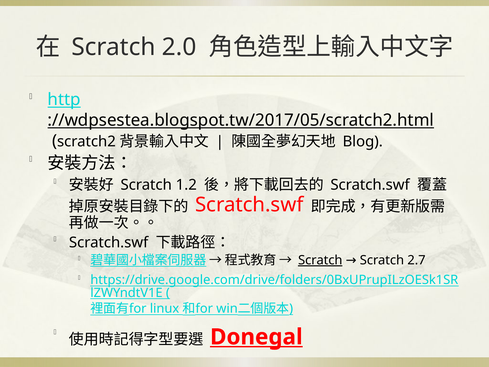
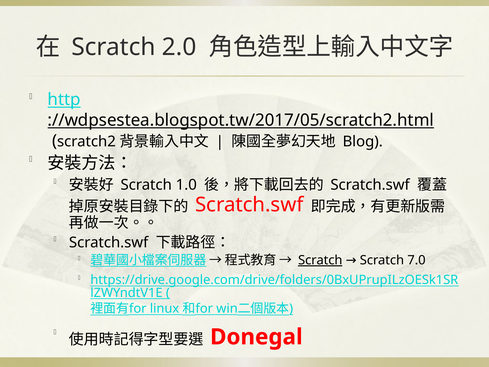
1.2: 1.2 -> 1.0 (186, 185)
2.7: 2.7 -> 7.0 (416, 260)
Donegal underline: present -> none (256, 337)
